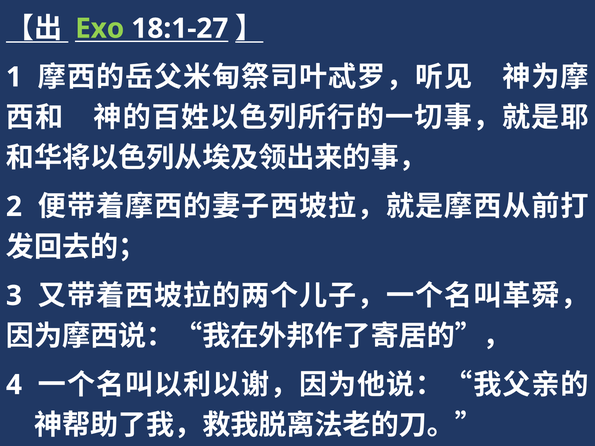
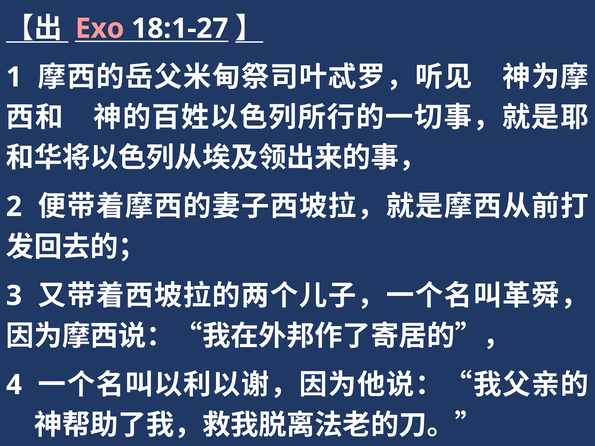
Exo colour: light green -> pink (100, 29)
